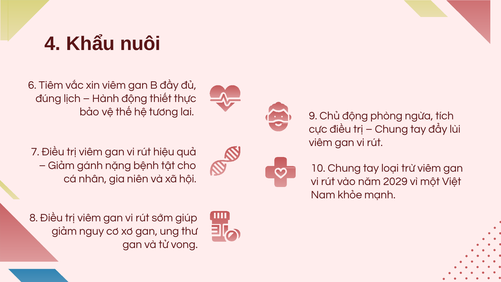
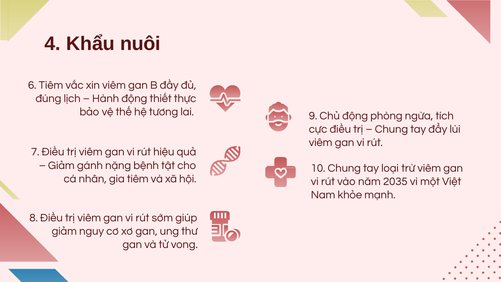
gia niên: niên -> tiêm (138, 179)
2029: 2029 -> 2035 (395, 181)
